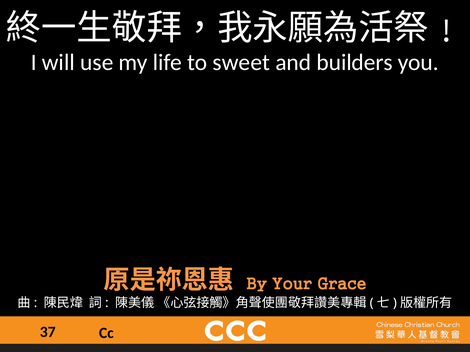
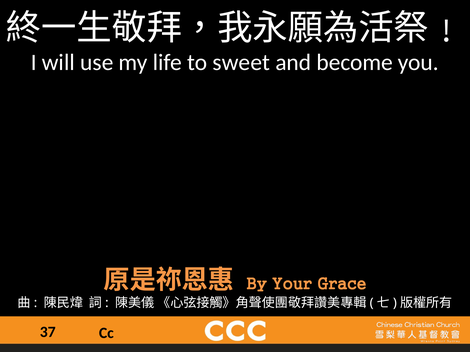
builders: builders -> become (355, 63)
